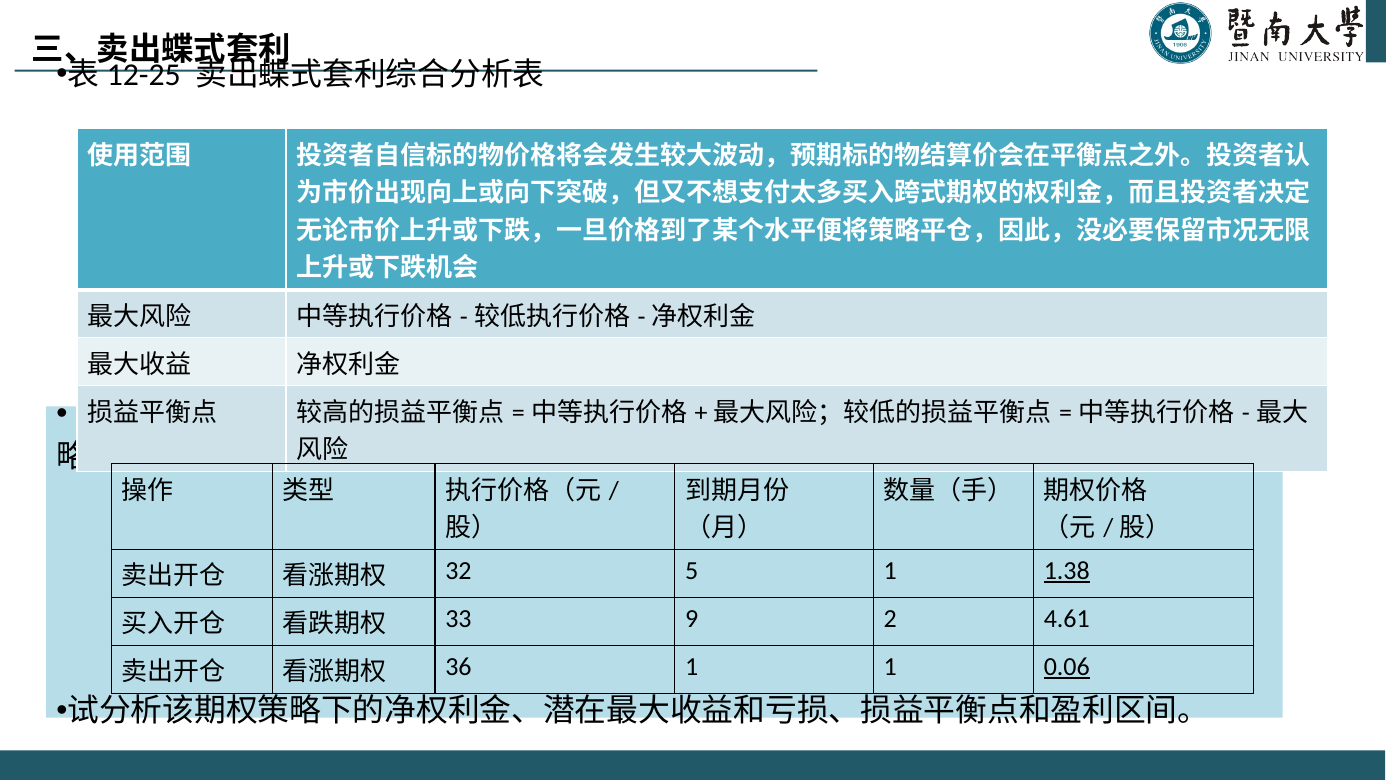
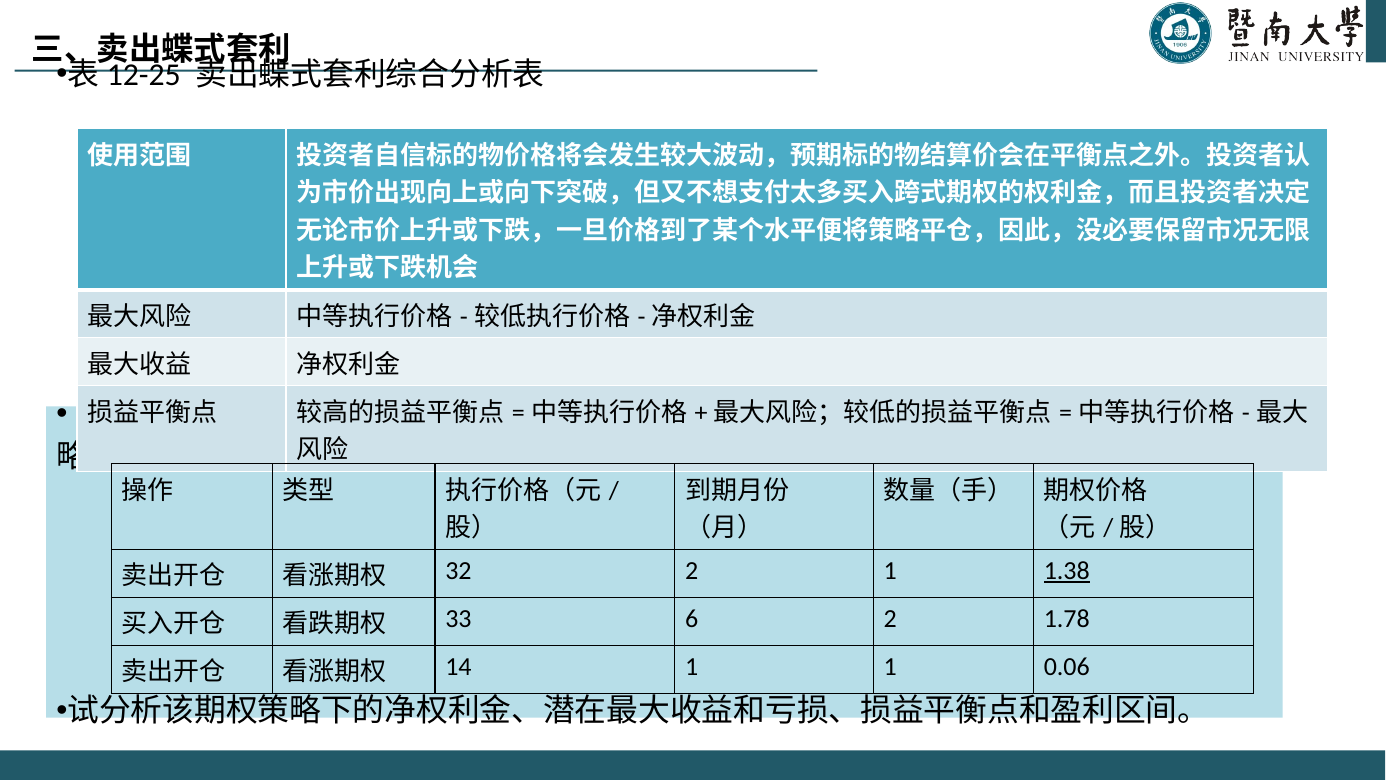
32 5: 5 -> 2 (692, 571)
9: 9 -> 6 (692, 619)
4.61: 4.61 -> 1.78 (1067, 619)
36: 36 -> 14 (458, 667)
0.06 underline: present -> none (1067, 667)
